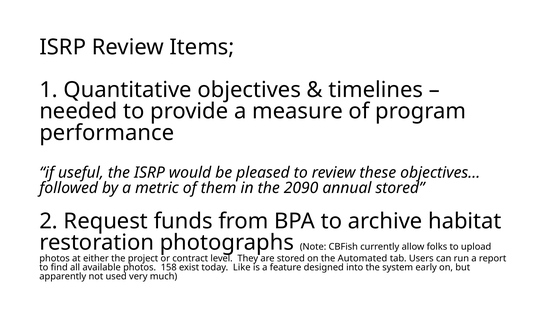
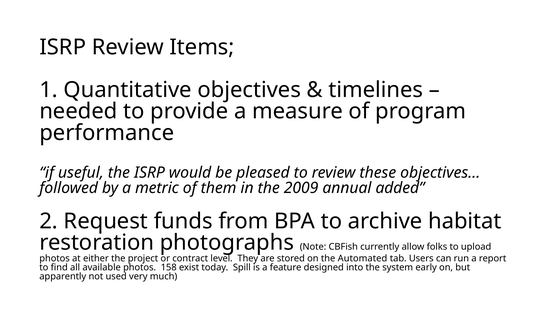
2090: 2090 -> 2009 (301, 188)
annual stored: stored -> added (400, 188)
Like: Like -> Spill (242, 268)
